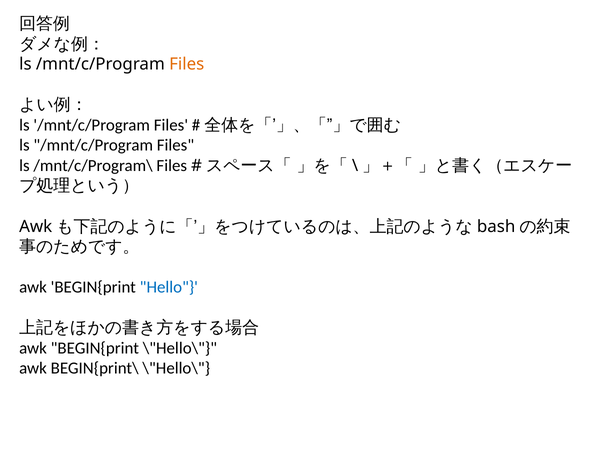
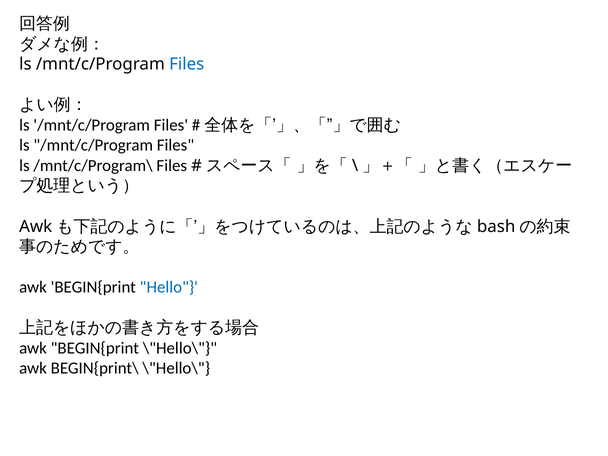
Files colour: orange -> blue (187, 64)
